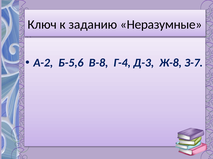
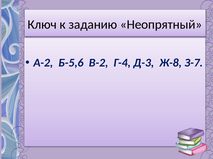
Неразумные: Неразумные -> Неопрятный (161, 25)
В-8: В-8 -> В-2 (99, 63)
